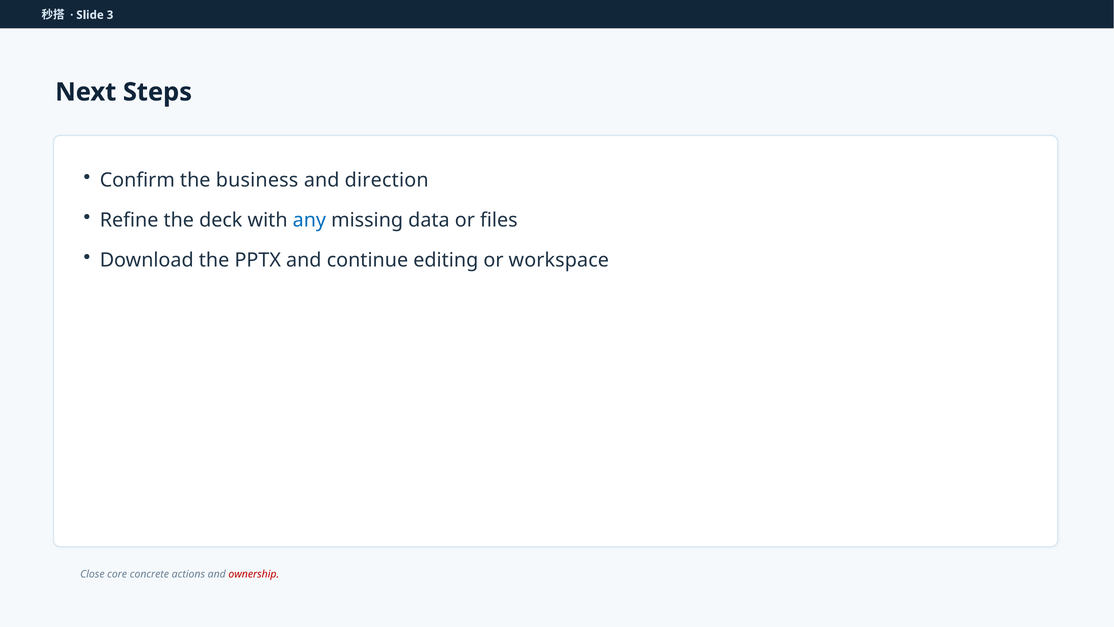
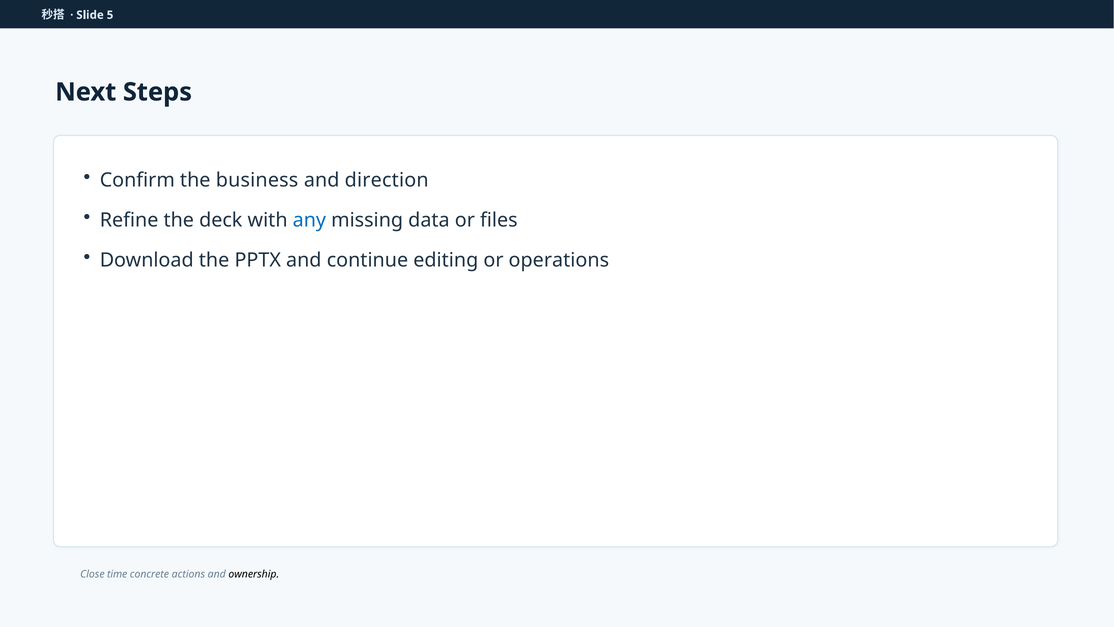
3: 3 -> 5 (110, 15)
workspace: workspace -> operations (559, 260)
core: core -> time (117, 574)
ownership colour: red -> black (254, 574)
